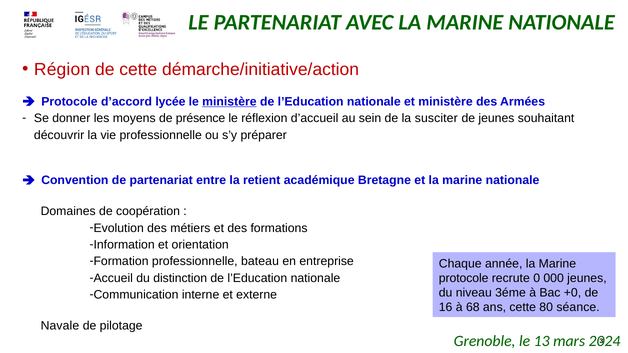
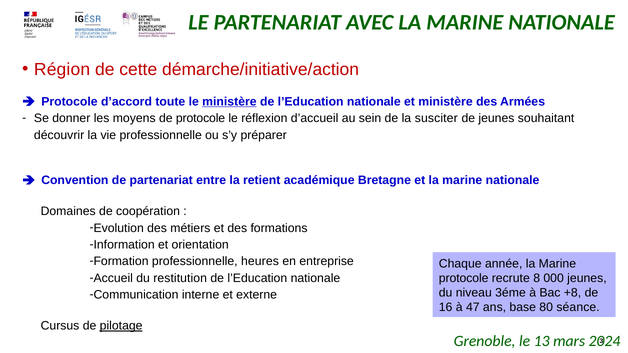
lycée: lycée -> toute (170, 102)
de présence: présence -> protocole (201, 118)
bateau: bateau -> heures (260, 262)
distinction: distinction -> restitution (180, 278)
0: 0 -> 8 (537, 278)
+0: +0 -> +8 (573, 293)
68: 68 -> 47 (473, 308)
ans cette: cette -> base (523, 308)
Navale: Navale -> Cursus (60, 326)
pilotage underline: none -> present (121, 326)
